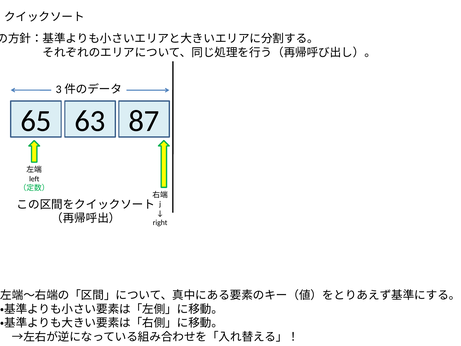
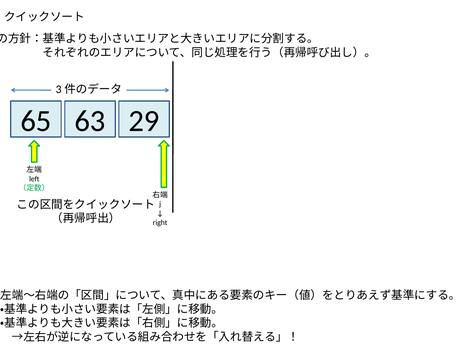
87: 87 -> 29 (144, 121)
